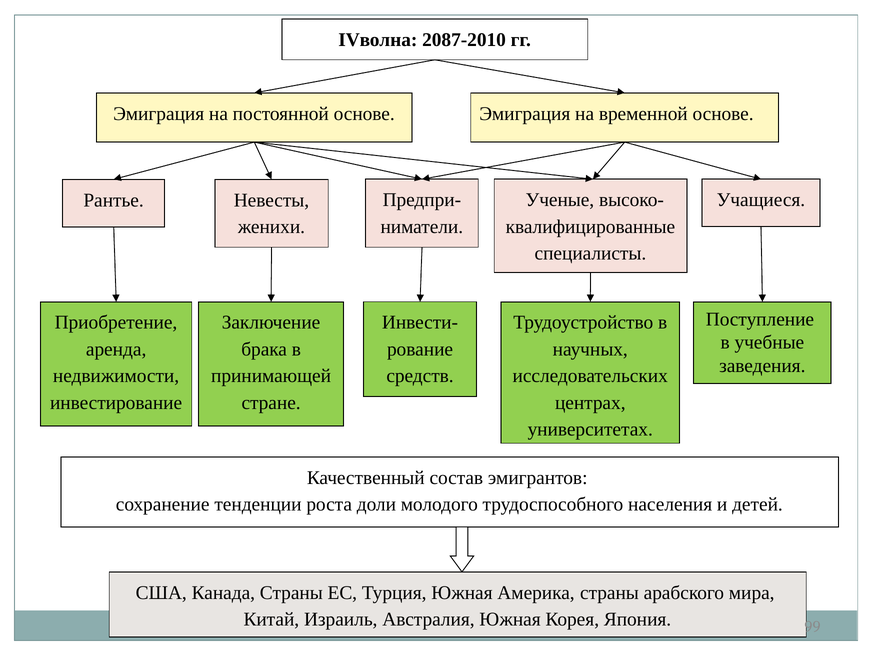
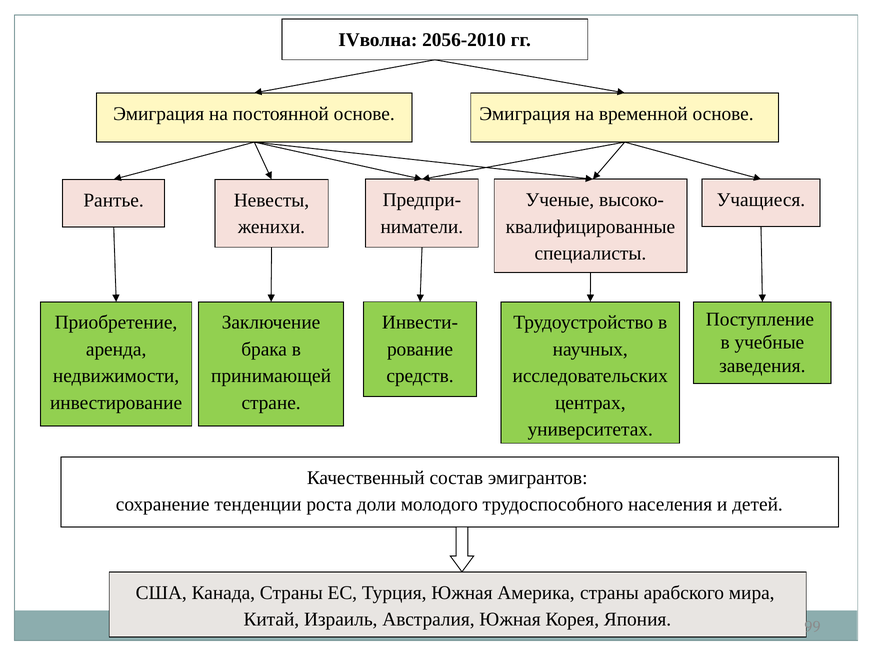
2087-2010: 2087-2010 -> 2056-2010 (464, 40)
